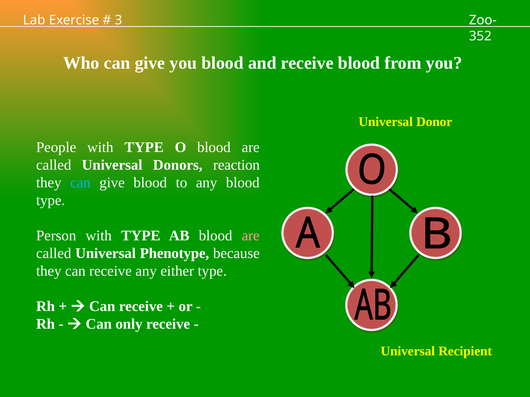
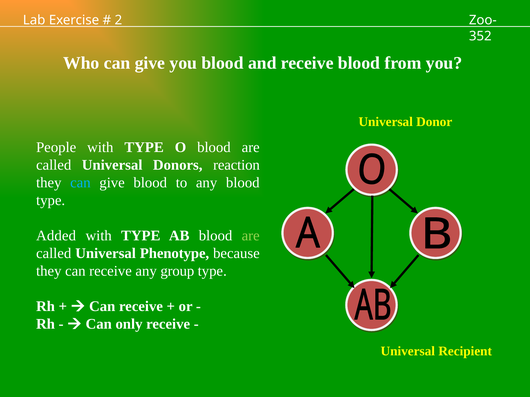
3: 3 -> 2 (118, 20)
Person: Person -> Added (56, 236)
are colour: pink -> light green (251, 236)
either: either -> group (177, 271)
